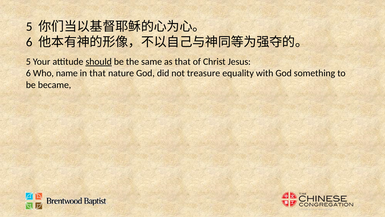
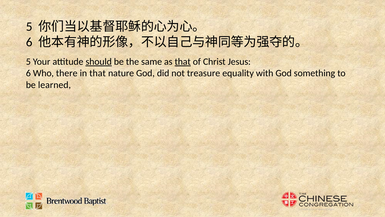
that underline: none -> present (183, 62)
name: name -> there (67, 73)
became: became -> learned (54, 85)
